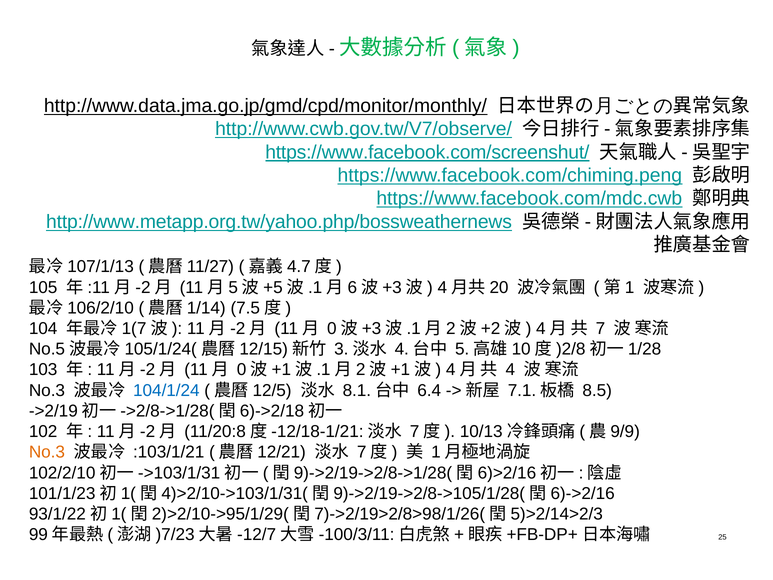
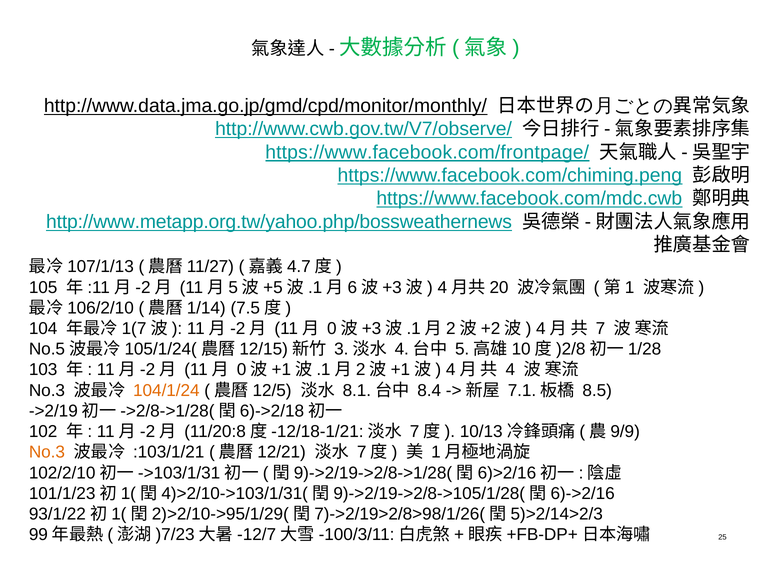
https://www.facebook.com/screenshut/: https://www.facebook.com/screenshut/ -> https://www.facebook.com/frontpage/ (427, 152)
104/1/24 colour: blue -> orange (166, 390)
6.4: 6.4 -> 8.4 (429, 390)
